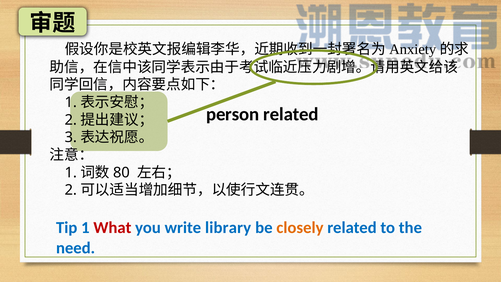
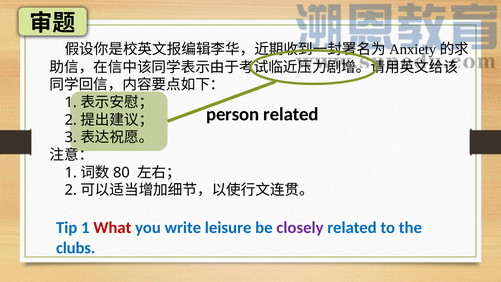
library: library -> leisure (228, 228)
closely colour: orange -> purple (300, 228)
need: need -> clubs (76, 248)
